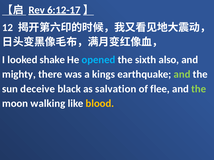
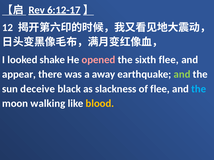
opened colour: light blue -> pink (98, 60)
sixth also: also -> flee (169, 60)
mighty: mighty -> appear (19, 75)
kings: kings -> away (104, 75)
salvation: salvation -> slackness (116, 89)
the colour: light green -> light blue (199, 89)
